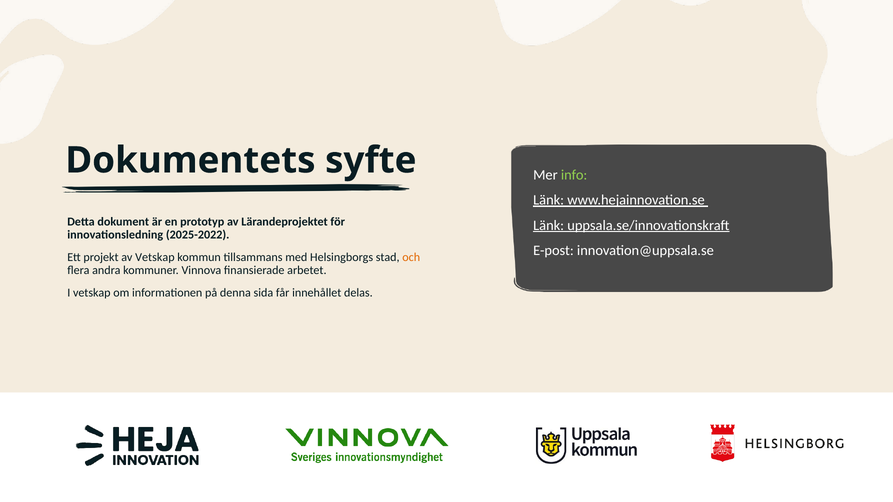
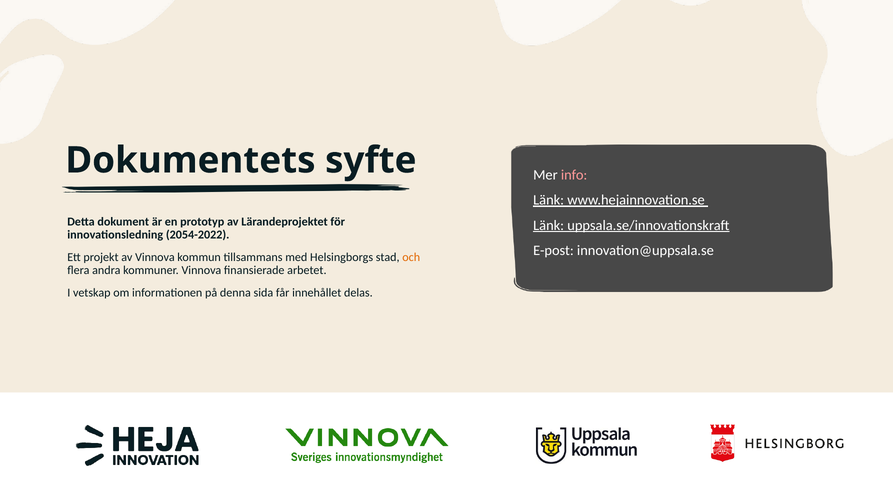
info colour: light green -> pink (574, 175)
2025-2022: 2025-2022 -> 2054-2022 (198, 235)
av Vetskap: Vetskap -> Vinnova (155, 257)
